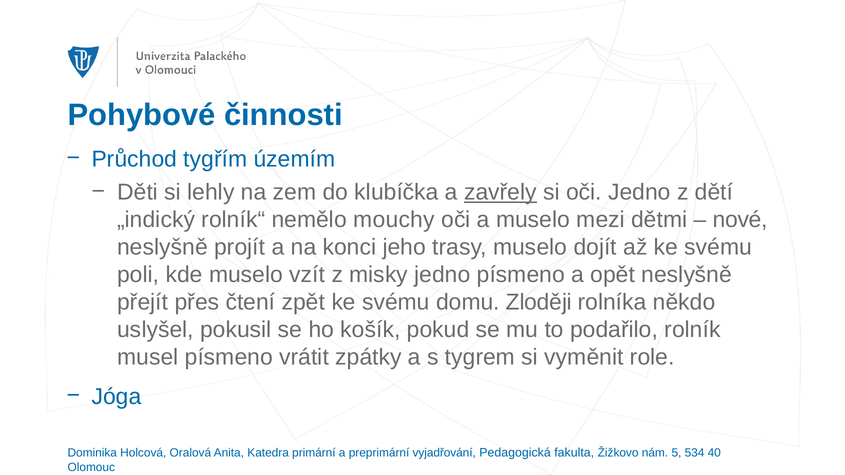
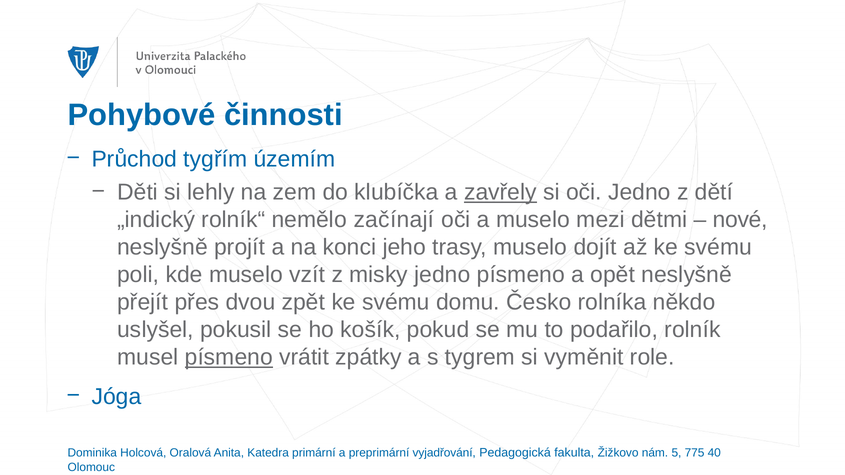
mouchy: mouchy -> začínají (394, 220)
čtení: čtení -> dvou (251, 303)
Zloději: Zloději -> Česko (539, 303)
písmeno underline: none -> present (229, 358)
534: 534 -> 775 (695, 453)
